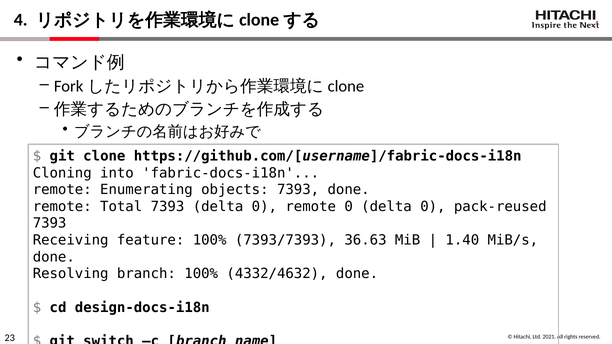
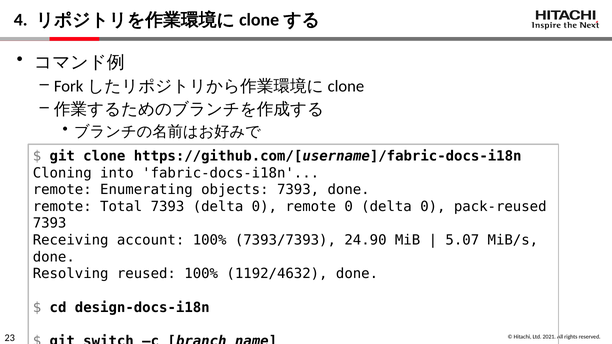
feature: feature -> account (151, 240)
36.63: 36.63 -> 24.90 (365, 240)
1.40: 1.40 -> 5.07 (462, 240)
Resolving branch: branch -> reused (146, 274)
4332/4632: 4332/4632 -> 1192/4632 (277, 274)
